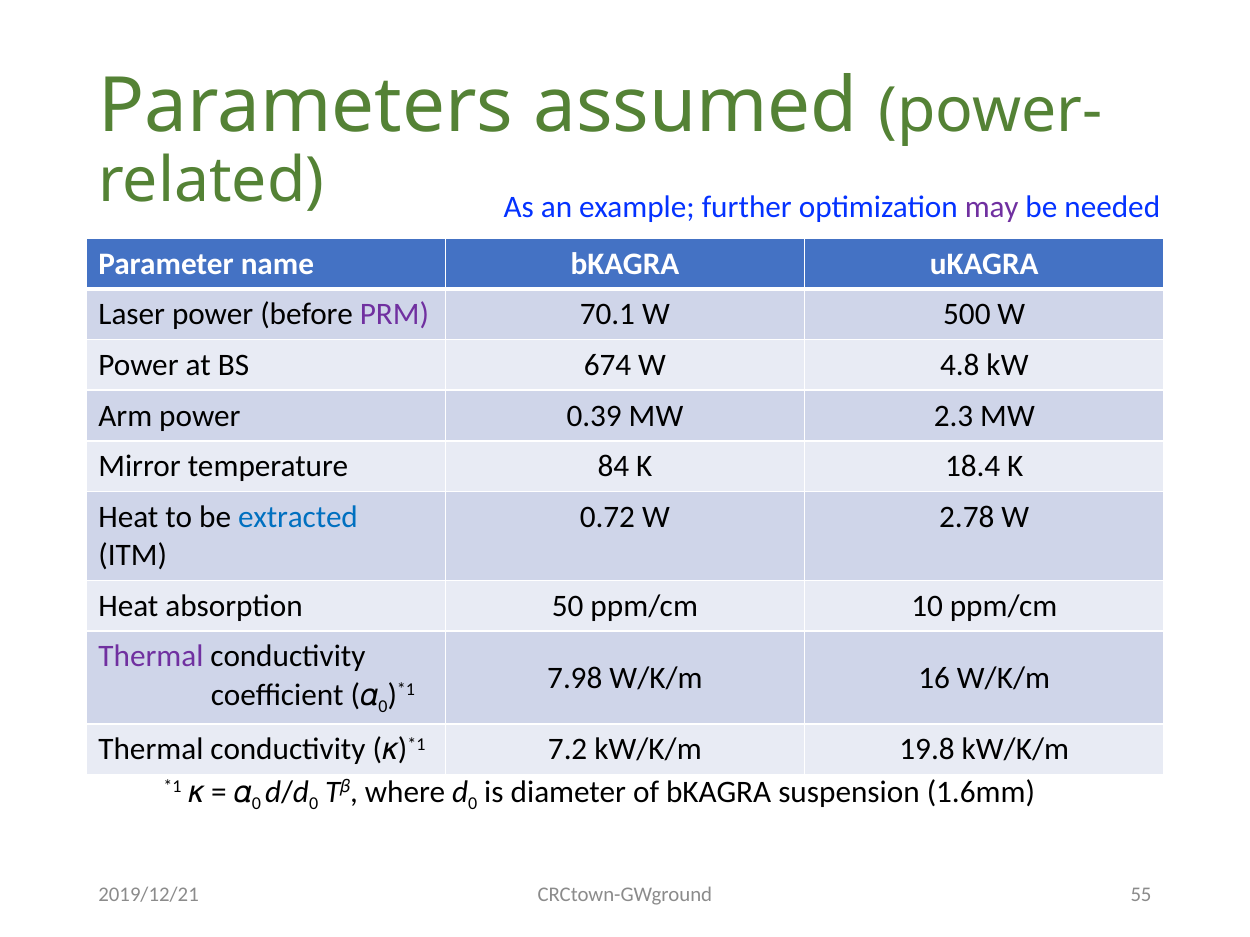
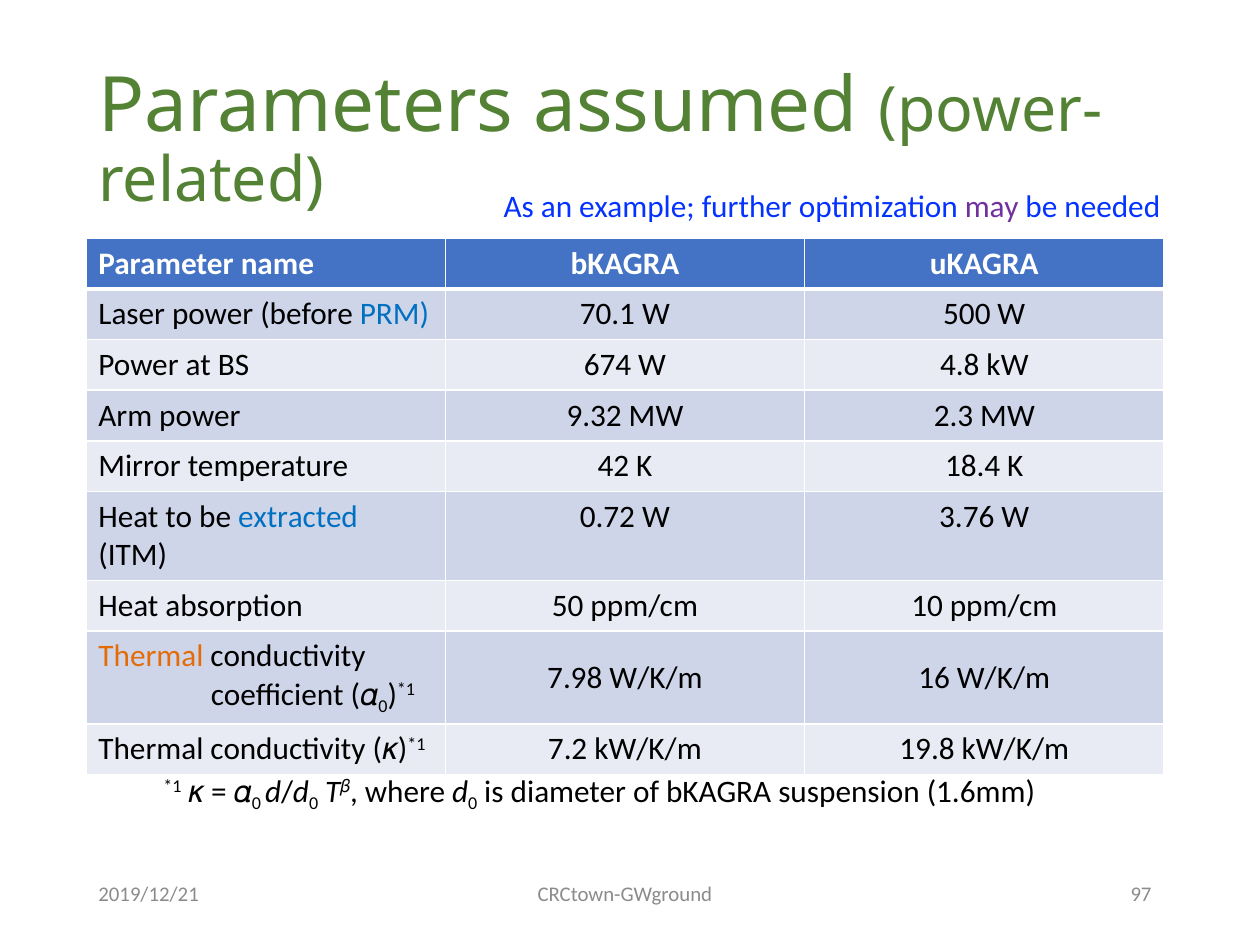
PRM colour: purple -> blue (394, 315)
0.39: 0.39 -> 9.32 (594, 416)
84: 84 -> 42 (613, 467)
2.78: 2.78 -> 3.76 (967, 517)
Thermal colour: purple -> orange (151, 657)
55: 55 -> 97 (1141, 895)
